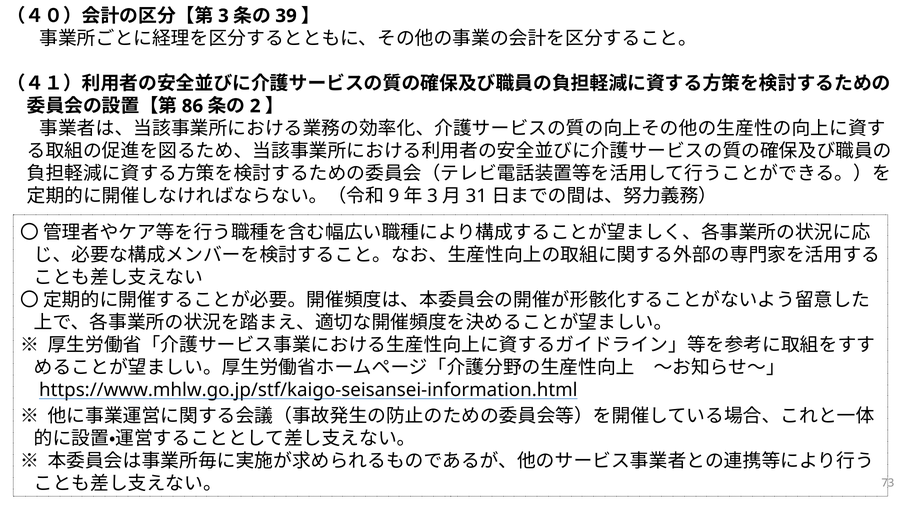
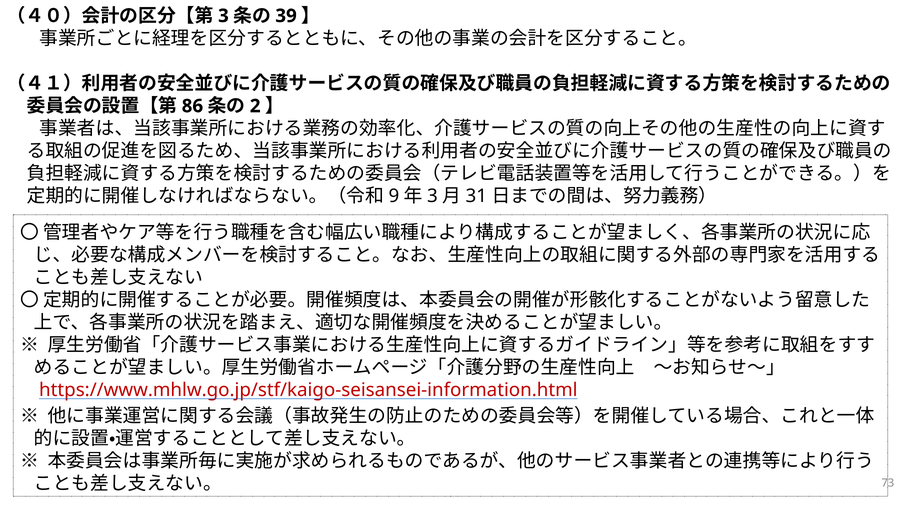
https://www.mhlw.go.jp/stf/kaigo-seisansei-information.html colour: black -> red (308, 390)
